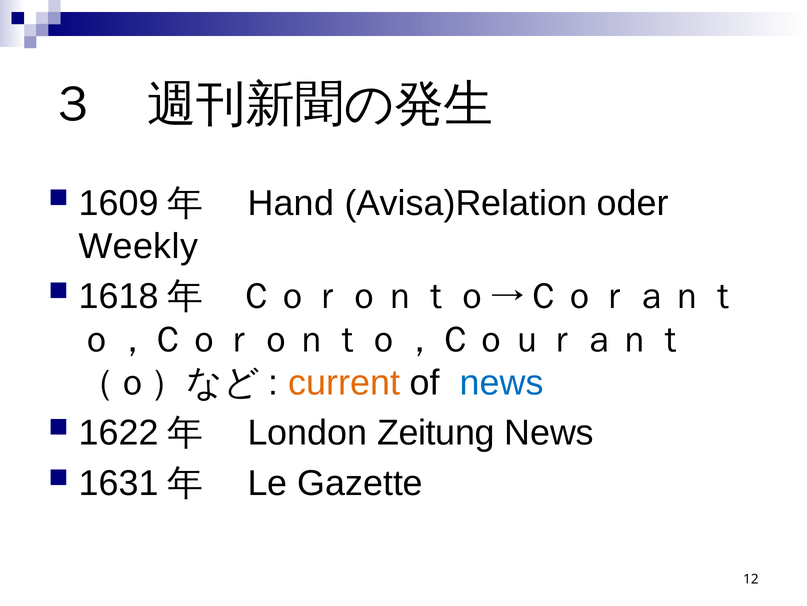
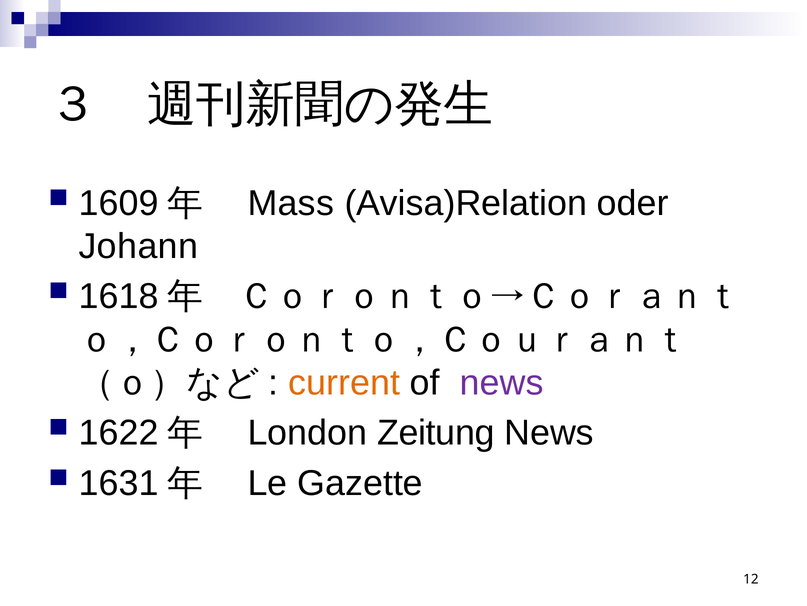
Hand: Hand -> Mass (291, 203)
Weekly: Weekly -> Johann (138, 246)
news colour: blue -> purple (502, 382)
